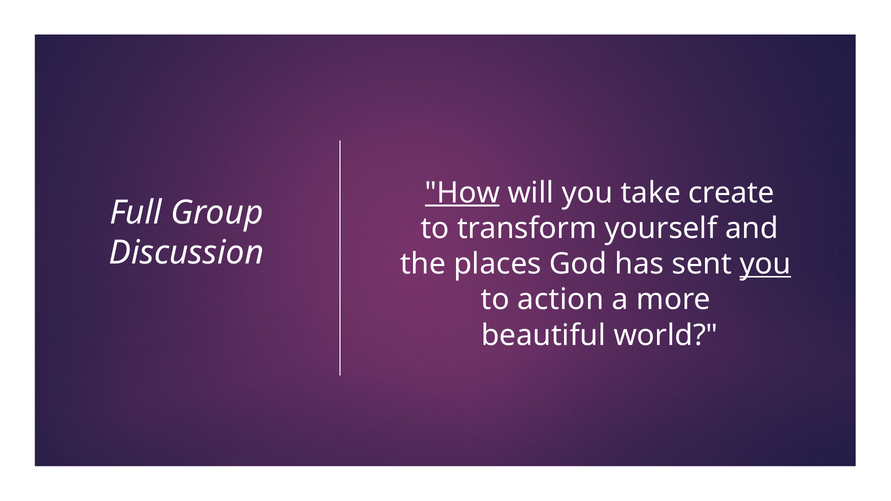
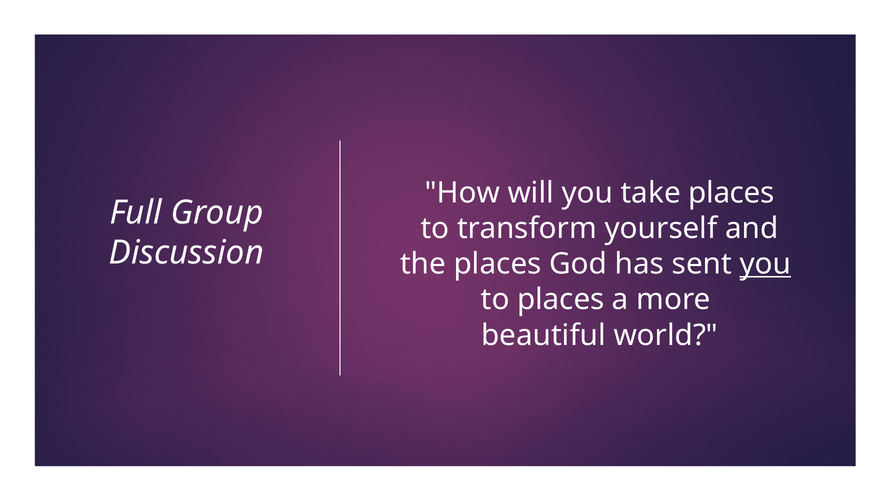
How underline: present -> none (462, 193)
take create: create -> places (731, 193)
to action: action -> places (561, 300)
